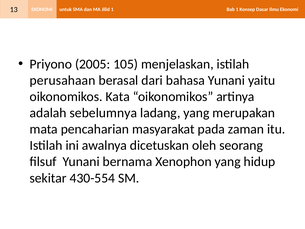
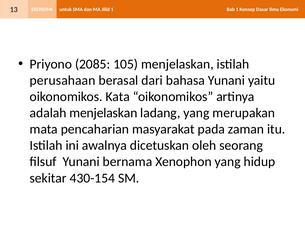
2005: 2005 -> 2085 (93, 64)
adalah sebelumnya: sebelumnya -> menjelaskan (103, 113)
430-554: 430-554 -> 430-154 (92, 178)
